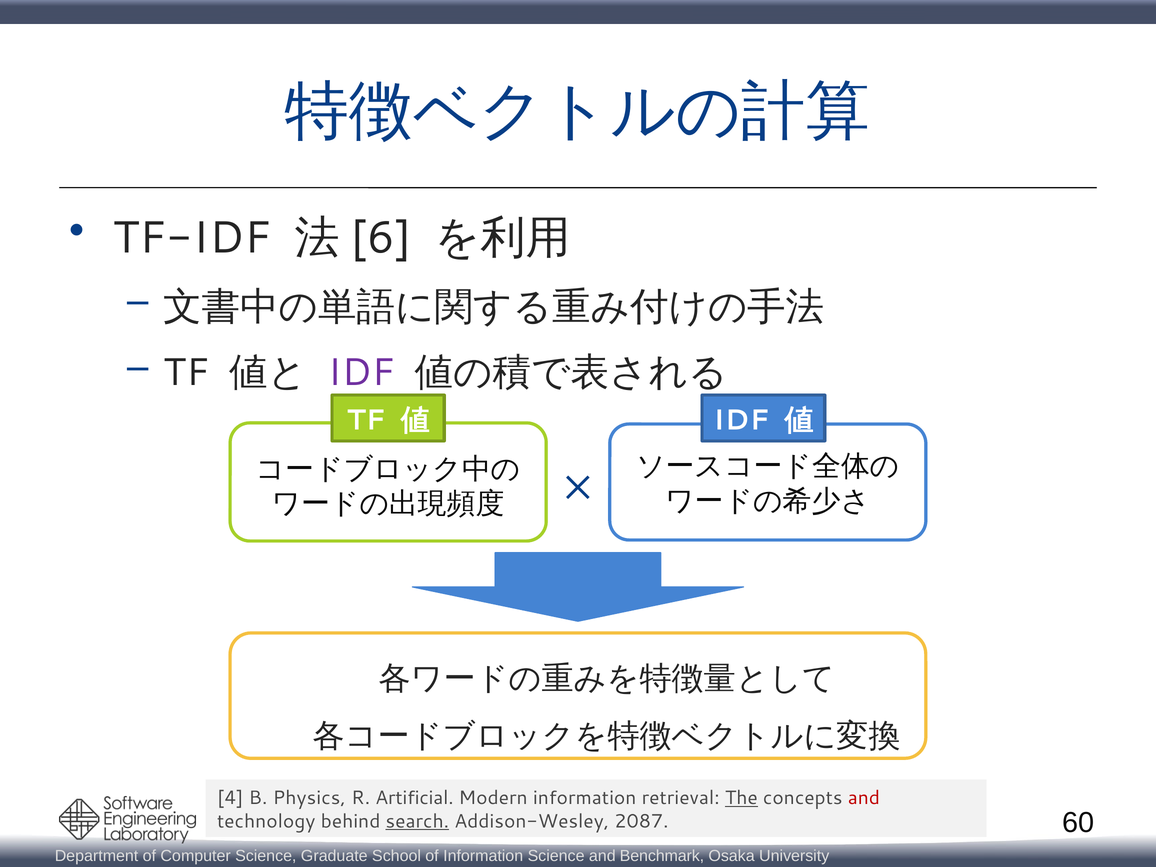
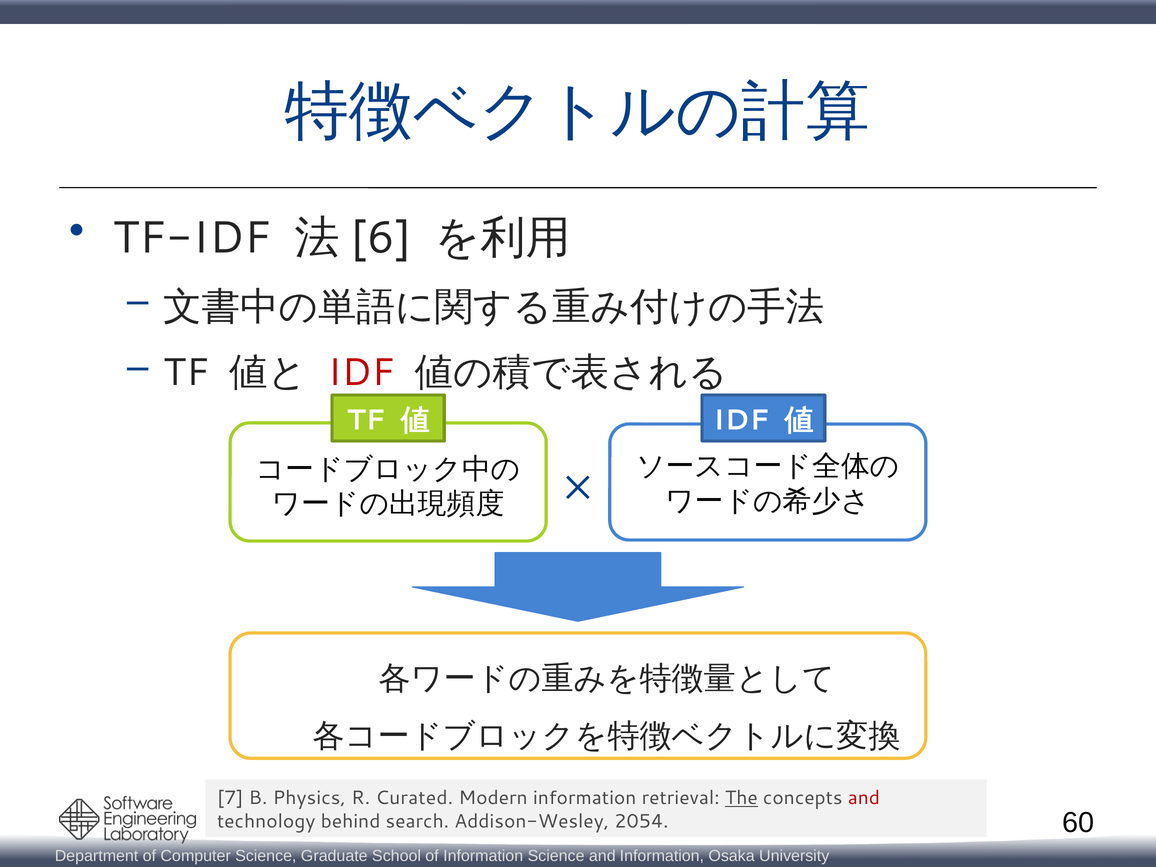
IDF colour: purple -> red (362, 373)
4: 4 -> 7 (230, 798)
Artificial: Artificial -> Curated (414, 798)
search underline: present -> none (417, 821)
2087: 2087 -> 2054 (641, 821)
and Benchmark: Benchmark -> Information (662, 856)
